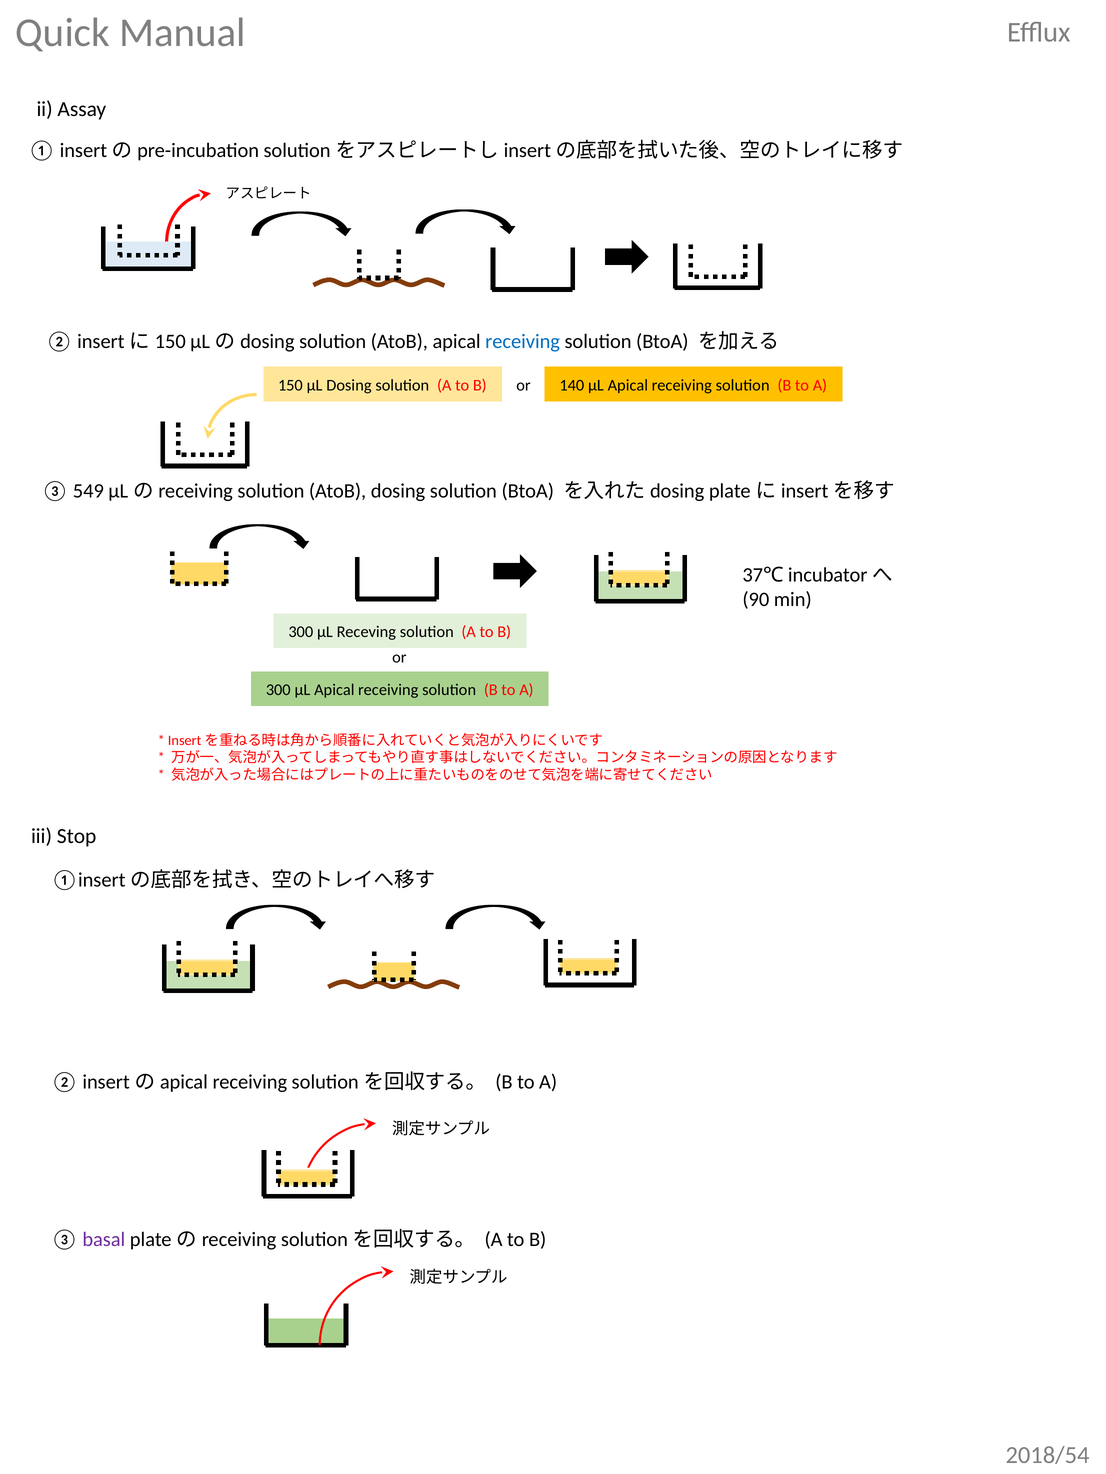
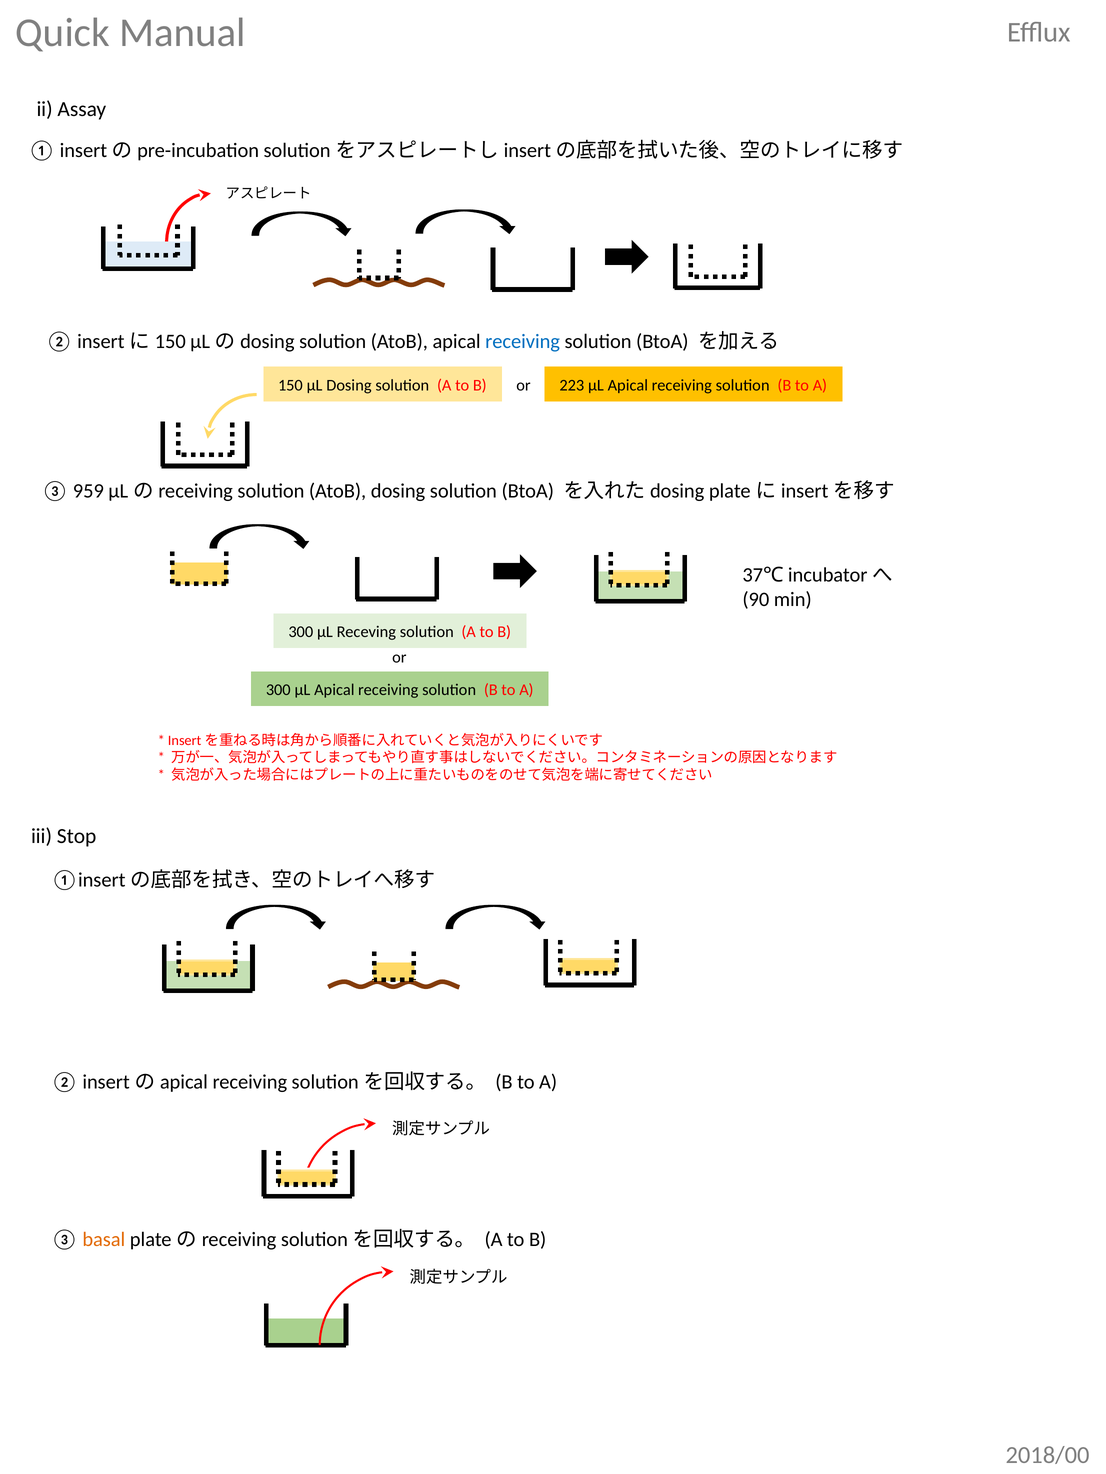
140: 140 -> 223 (572, 385)
549: 549 -> 959 (88, 491)
basal colour: purple -> orange (104, 1240)
2018/54: 2018/54 -> 2018/00 (1048, 1456)
